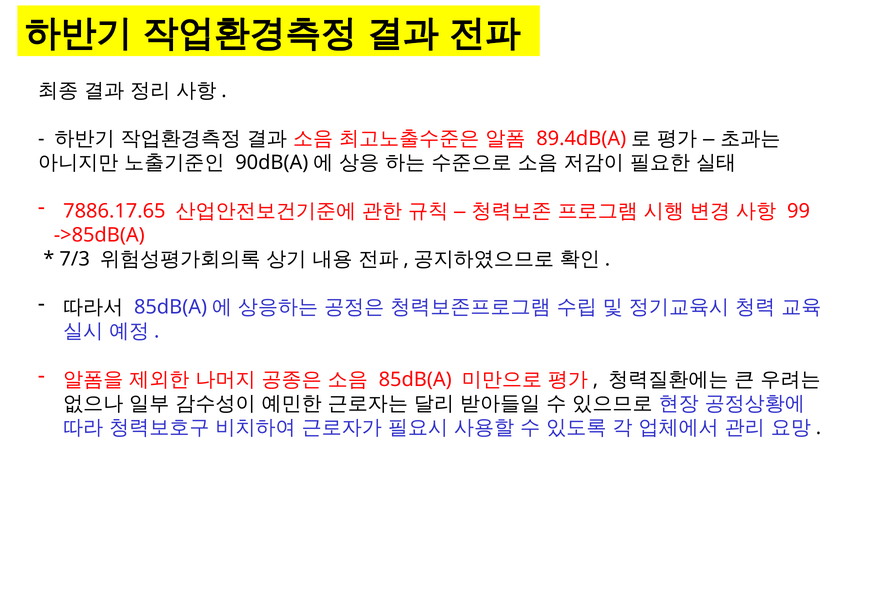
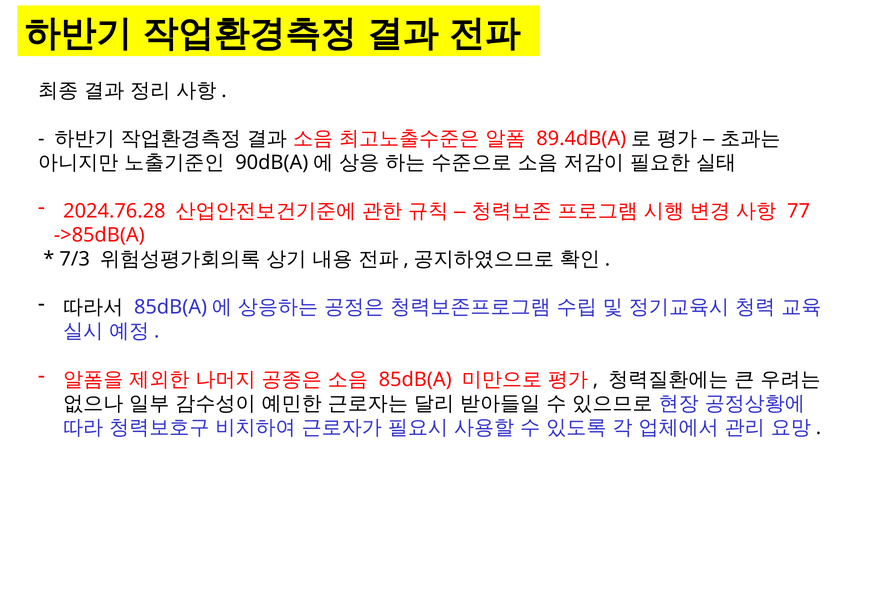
7886.17.65: 7886.17.65 -> 2024.76.28 (114, 211)
99: 99 -> 77 (799, 211)
